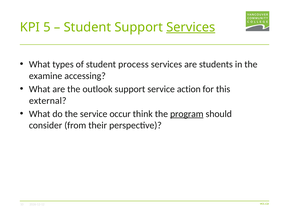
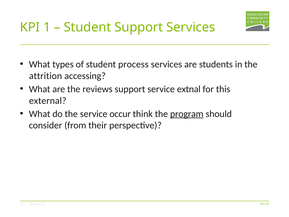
5: 5 -> 1 (47, 27)
Services underline: present -> none (191, 27)
examine: examine -> attrition (46, 76)
outlook: outlook -> reviews (97, 89)
action: action -> extnal (189, 89)
